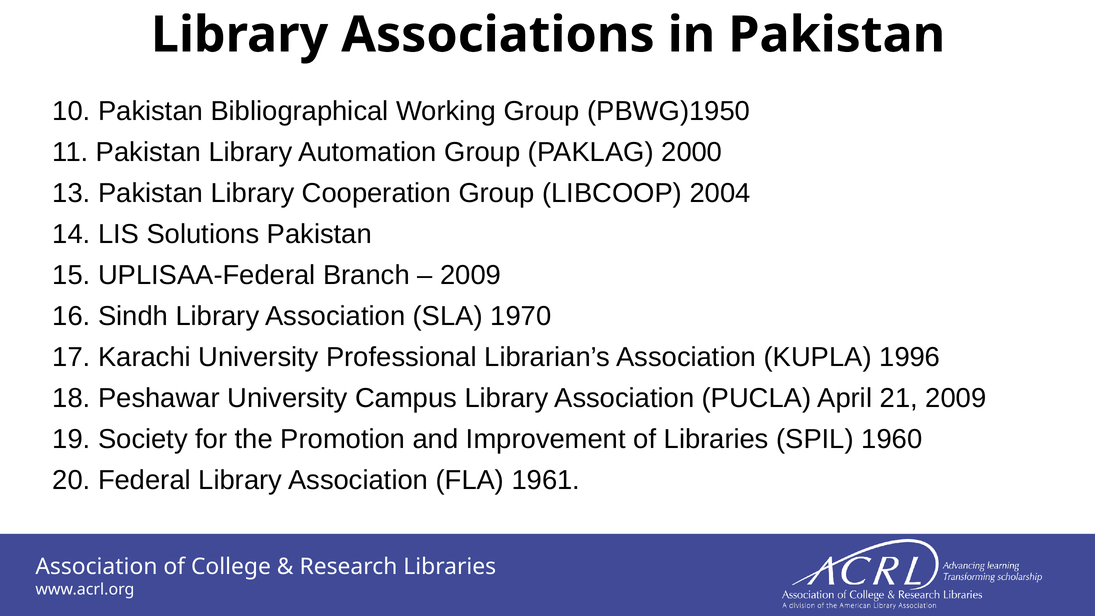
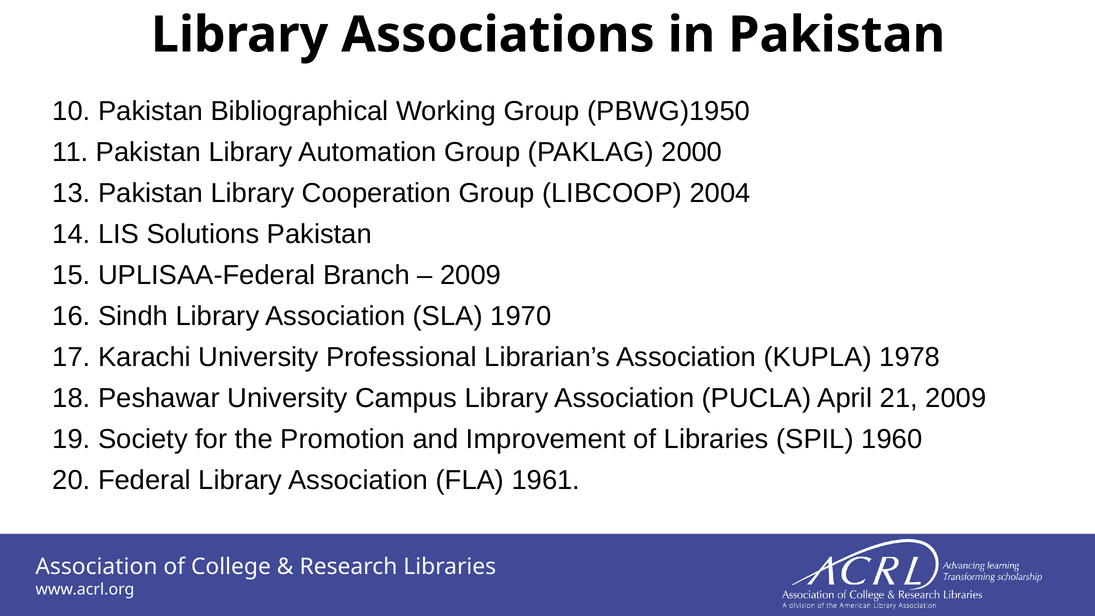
1996: 1996 -> 1978 (910, 357)
